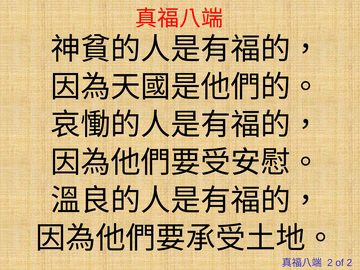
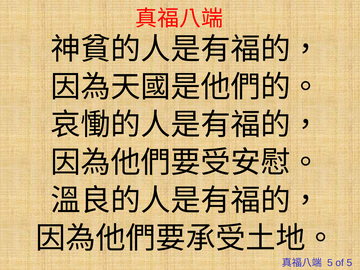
2: 2 -> 5 (330, 263)
of 2: 2 -> 5 (349, 263)
